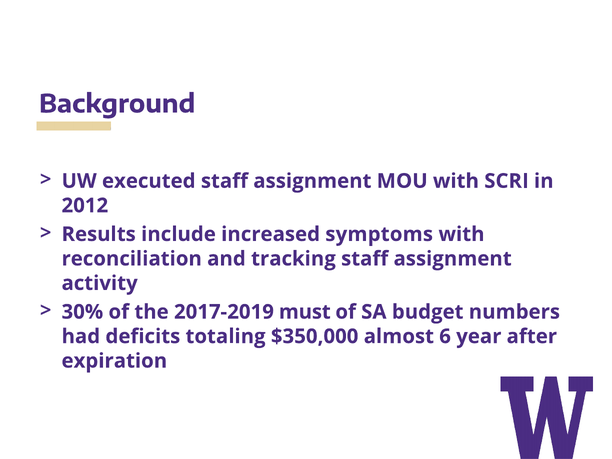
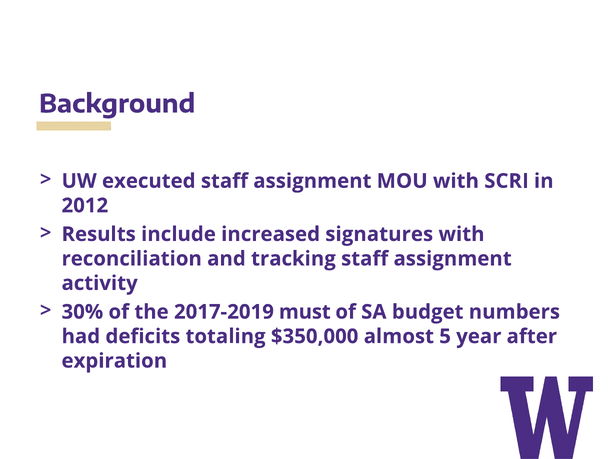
symptoms: symptoms -> signatures (379, 234)
6: 6 -> 5 (445, 336)
